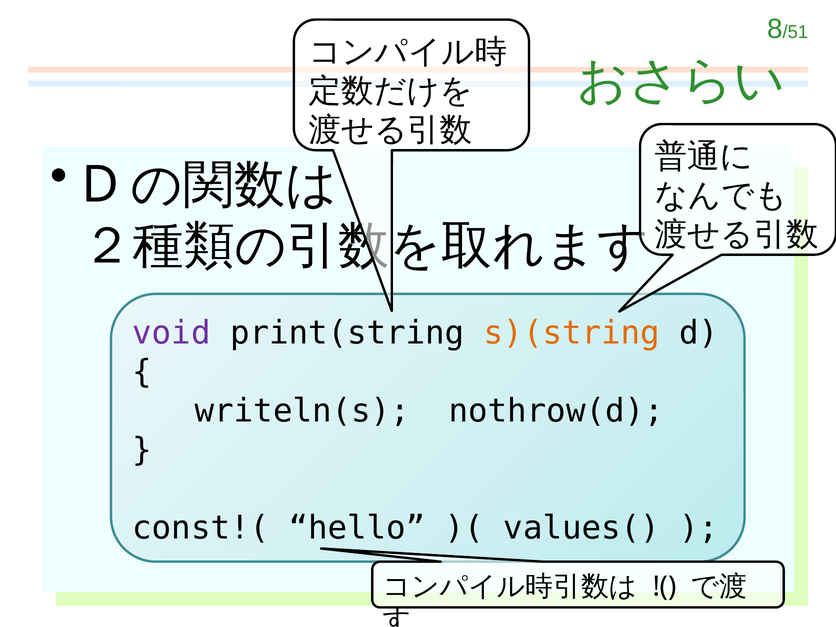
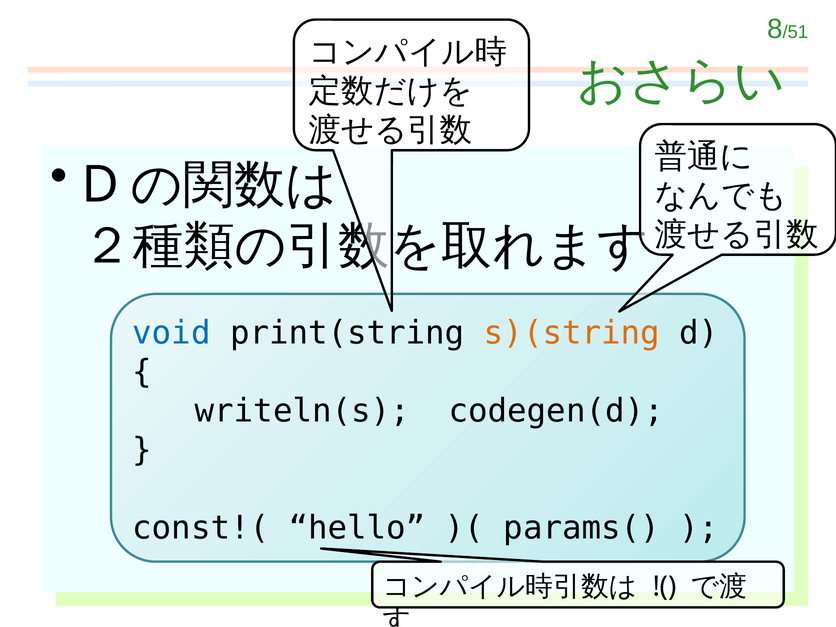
void colour: purple -> blue (172, 333)
nothrow(d: nothrow(d -> codegen(d (556, 411)
values(: values( -> params( (582, 528)
